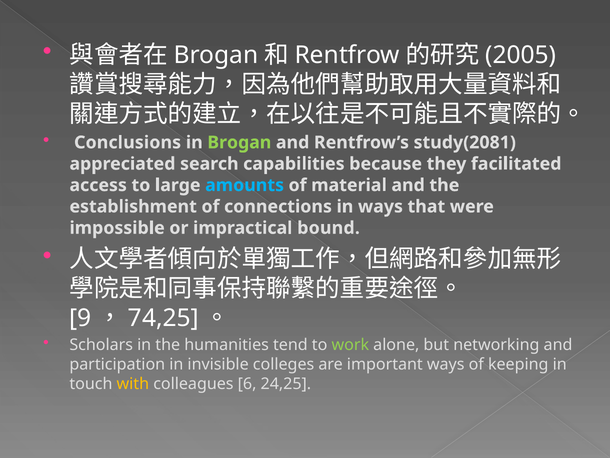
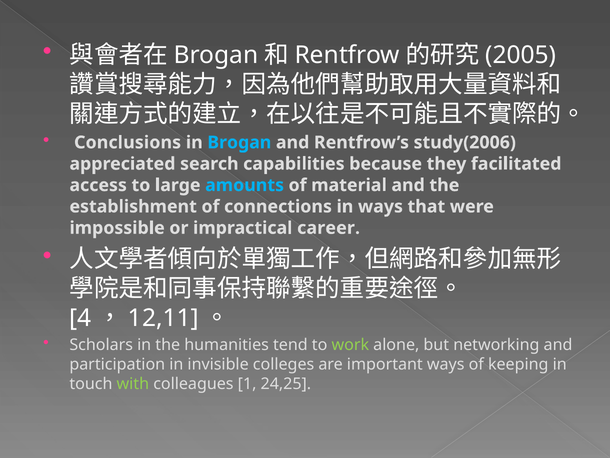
Brogan colour: light green -> light blue (239, 142)
study(2081: study(2081 -> study(2006 (465, 142)
bound: bound -> career (329, 228)
9: 9 -> 4 (81, 318)
74,25: 74,25 -> 12,11 (163, 318)
with colour: yellow -> light green (133, 383)
6: 6 -> 1 (247, 383)
